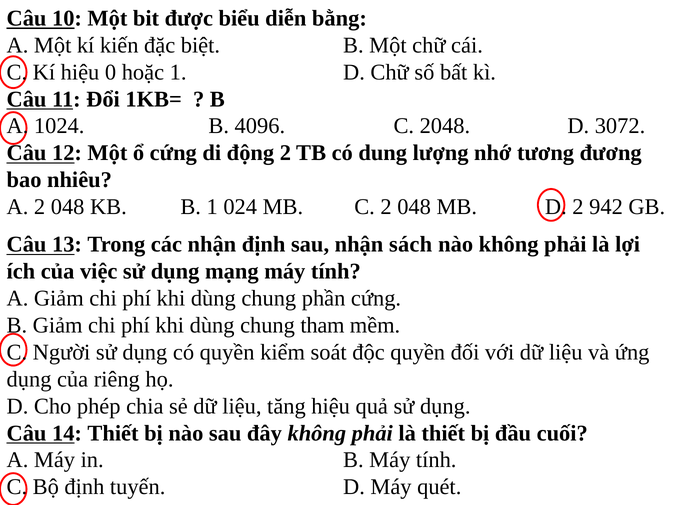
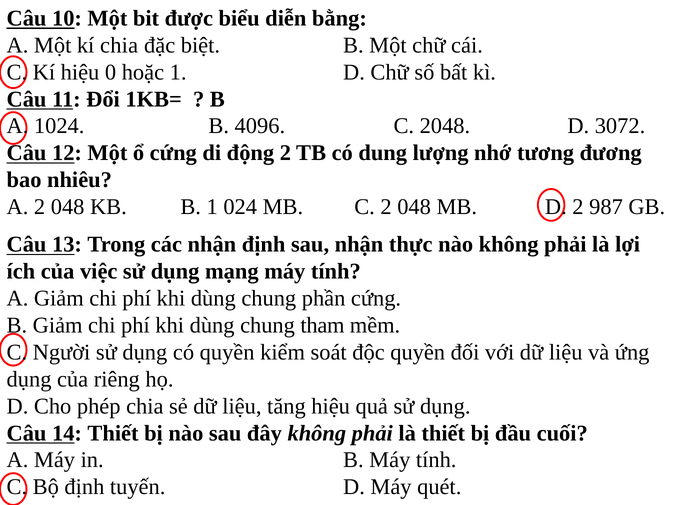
kí kiến: kiến -> chia (119, 45)
942: 942 -> 987 (606, 207)
sách: sách -> thực (411, 244)
